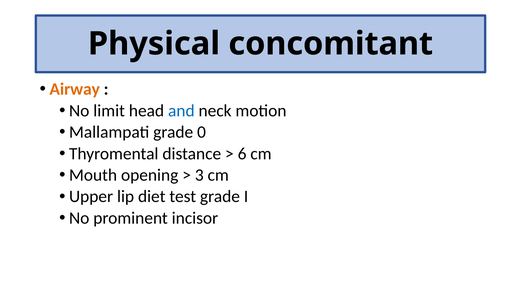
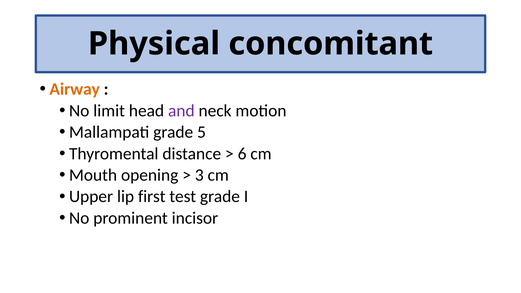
and colour: blue -> purple (181, 111)
0: 0 -> 5 (202, 132)
diet: diet -> first (152, 197)
